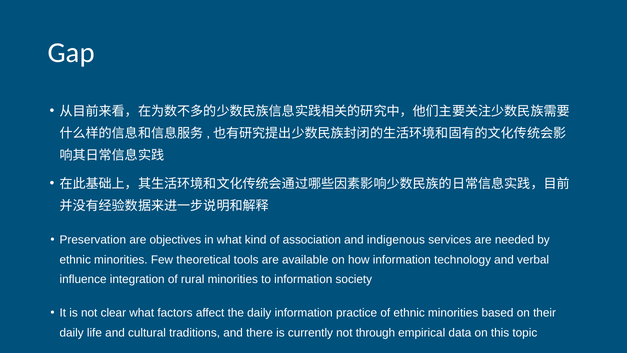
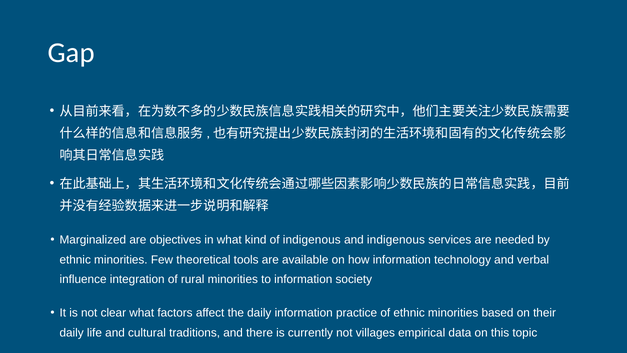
Preservation: Preservation -> Marginalized (93, 240)
of association: association -> indigenous (312, 240)
through: through -> villages (375, 332)
